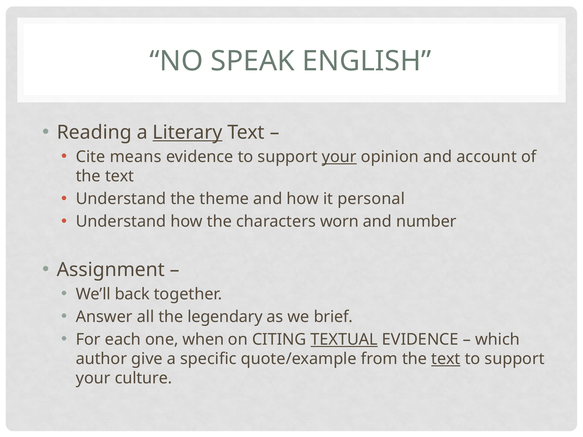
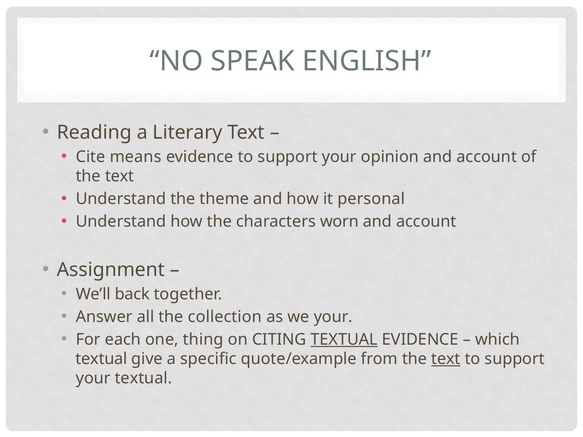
Literary underline: present -> none (188, 133)
your underline: present -> none (339, 157)
number: number -> account (426, 222)
legendary: legendary -> collection (225, 317)
we brief: brief -> your (333, 317)
when: when -> thing (203, 340)
author: author -> textual (101, 359)
your culture: culture -> textual (143, 379)
